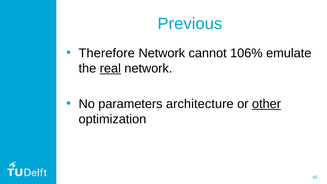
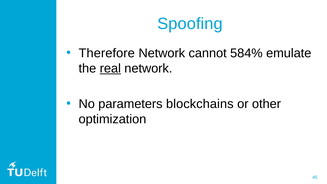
Previous: Previous -> Spoofing (190, 24)
106%: 106% -> 584% (246, 53)
architecture: architecture -> blockchains (200, 104)
other underline: present -> none (266, 104)
